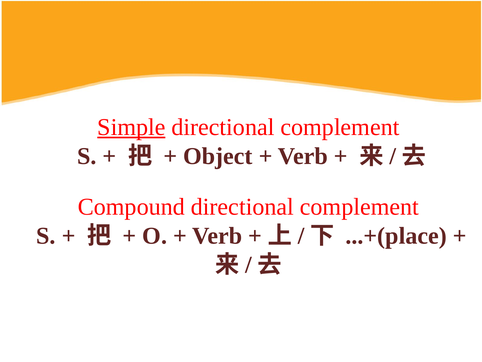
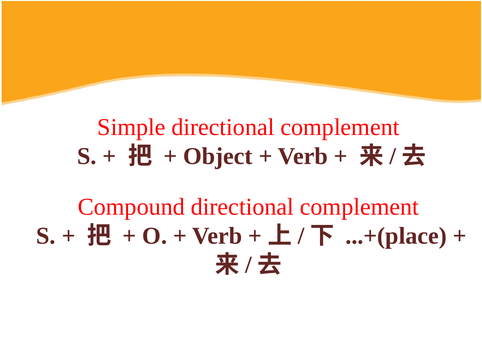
Simple underline: present -> none (131, 127)
